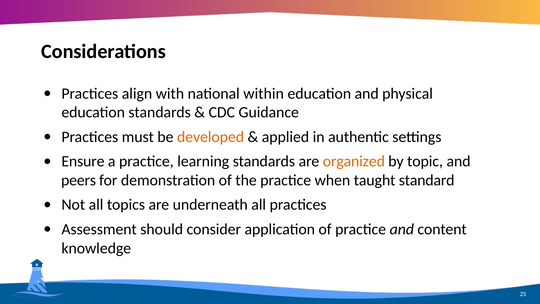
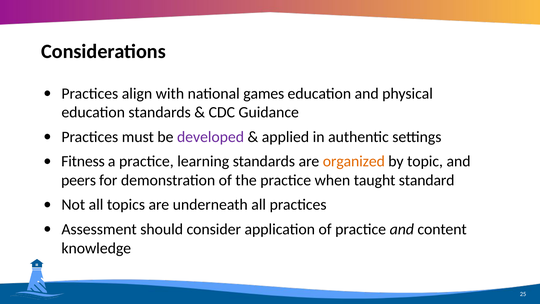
within: within -> games (264, 93)
developed colour: orange -> purple (211, 137)
Ensure: Ensure -> Fitness (83, 161)
